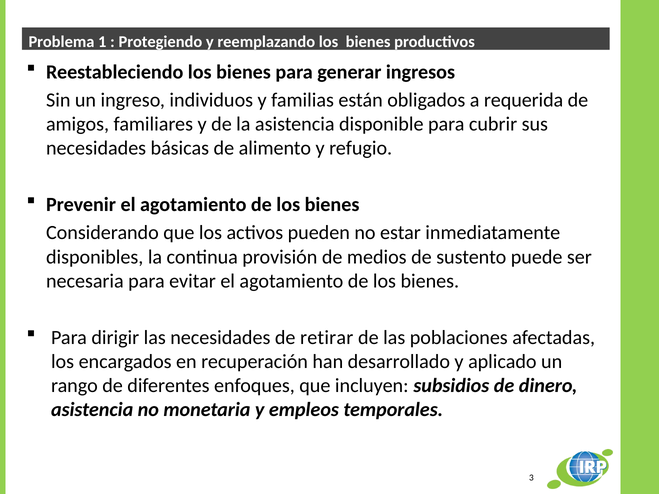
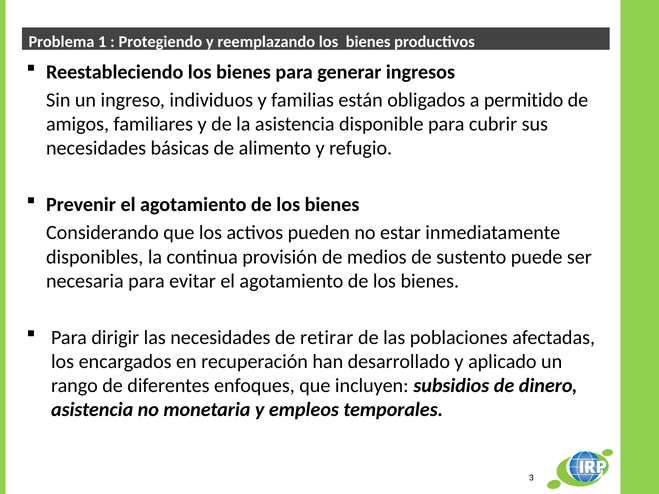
requerida: requerida -> permitido (524, 100)
